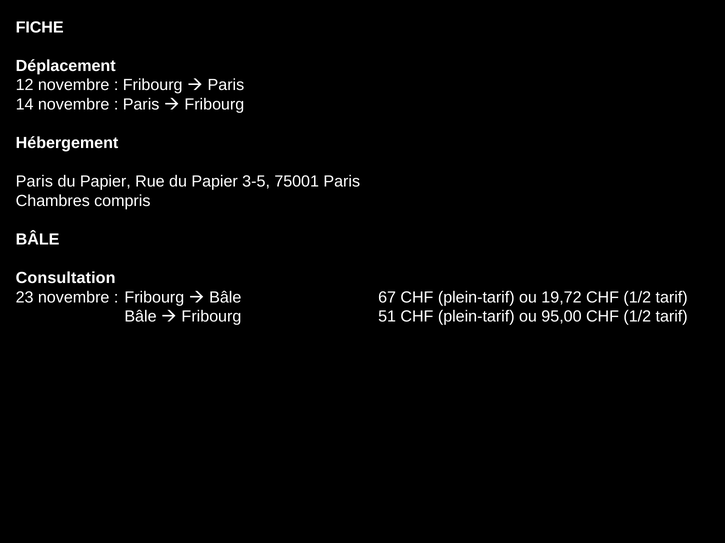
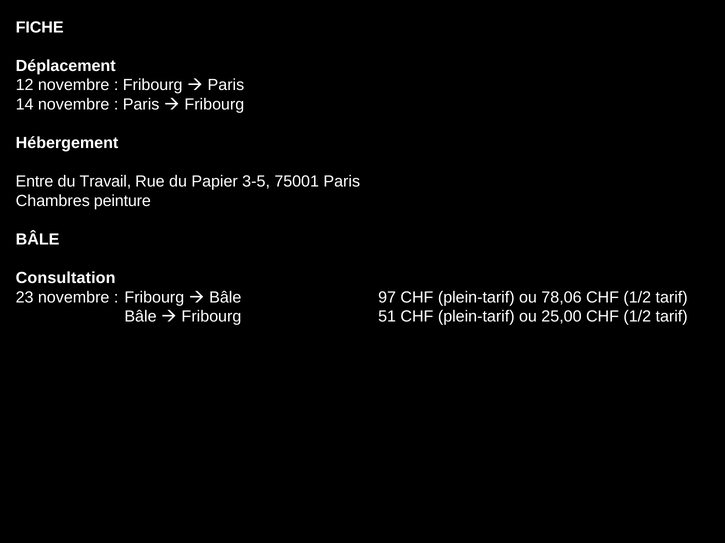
Paris: Paris -> Entre (34, 182)
Papier: Papier -> Travail (105, 182)
compris: compris -> peinture (122, 201)
67: 67 -> 97 (387, 298)
19,72: 19,72 -> 78,06 (561, 298)
95,00: 95,00 -> 25,00 (561, 317)
